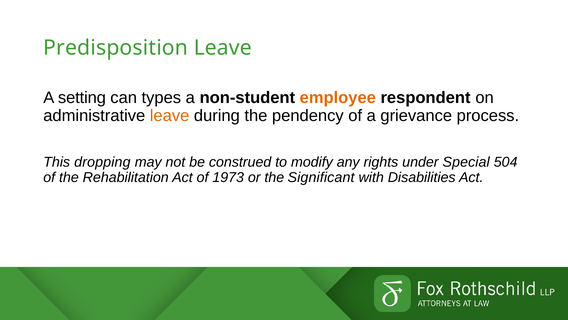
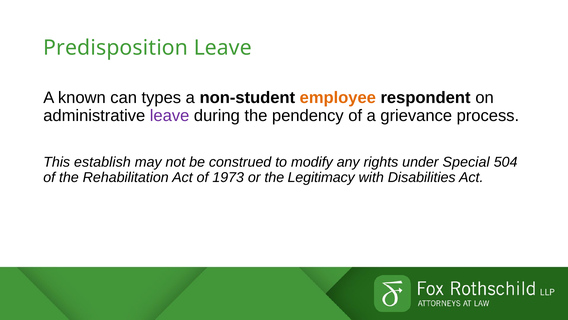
setting: setting -> known (82, 97)
leave colour: orange -> purple (170, 115)
dropping: dropping -> establish (102, 162)
Significant: Significant -> Legitimacy (321, 177)
